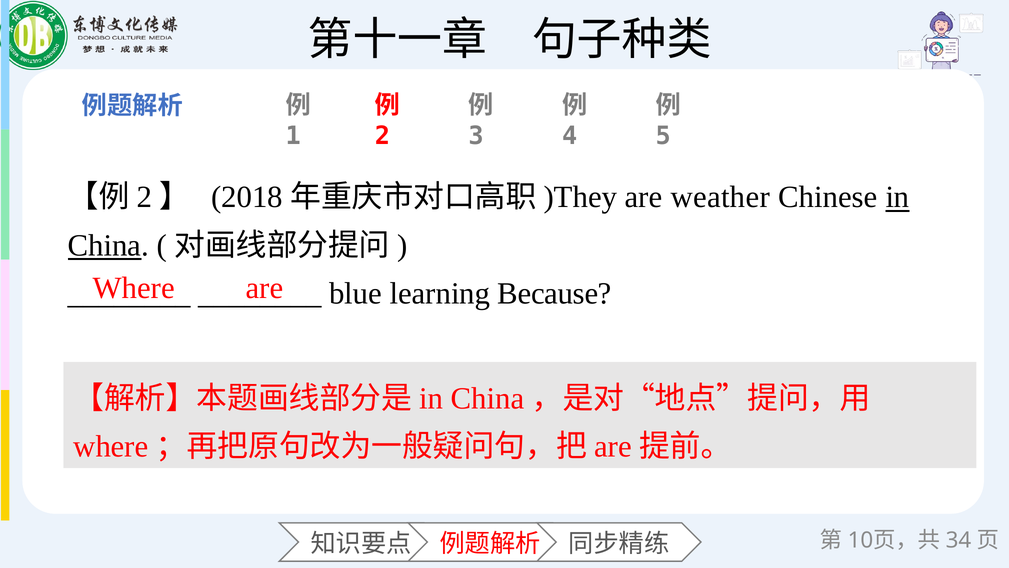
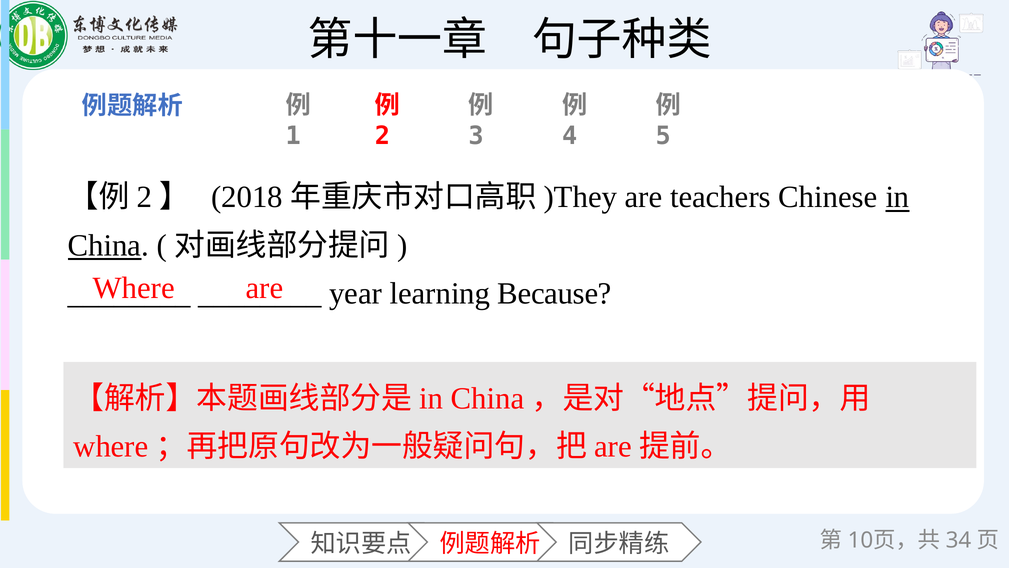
weather: weather -> teachers (720, 197)
blue: blue -> year (356, 293)
